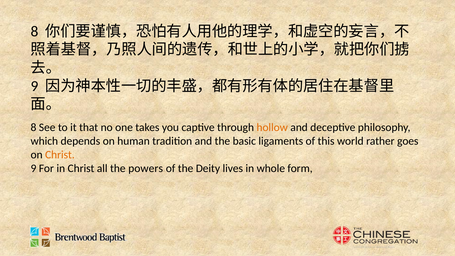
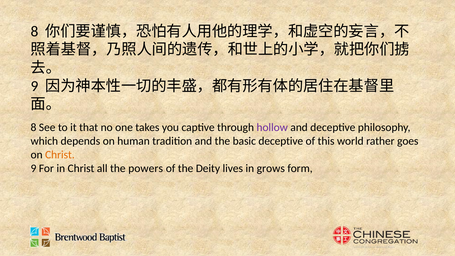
hollow colour: orange -> purple (272, 127)
basic ligaments: ligaments -> deceptive (281, 141)
whole: whole -> grows (271, 168)
